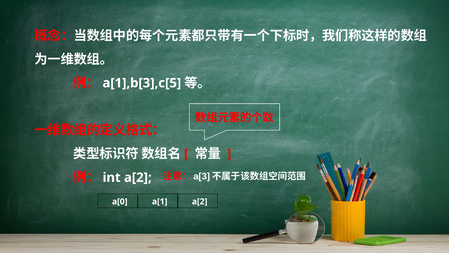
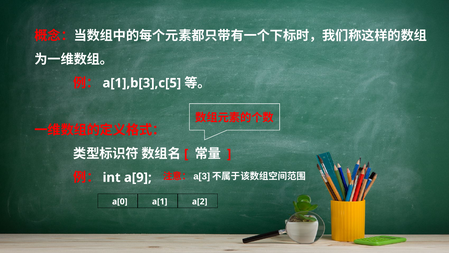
a[2: a[2 -> a[9 (138, 177)
